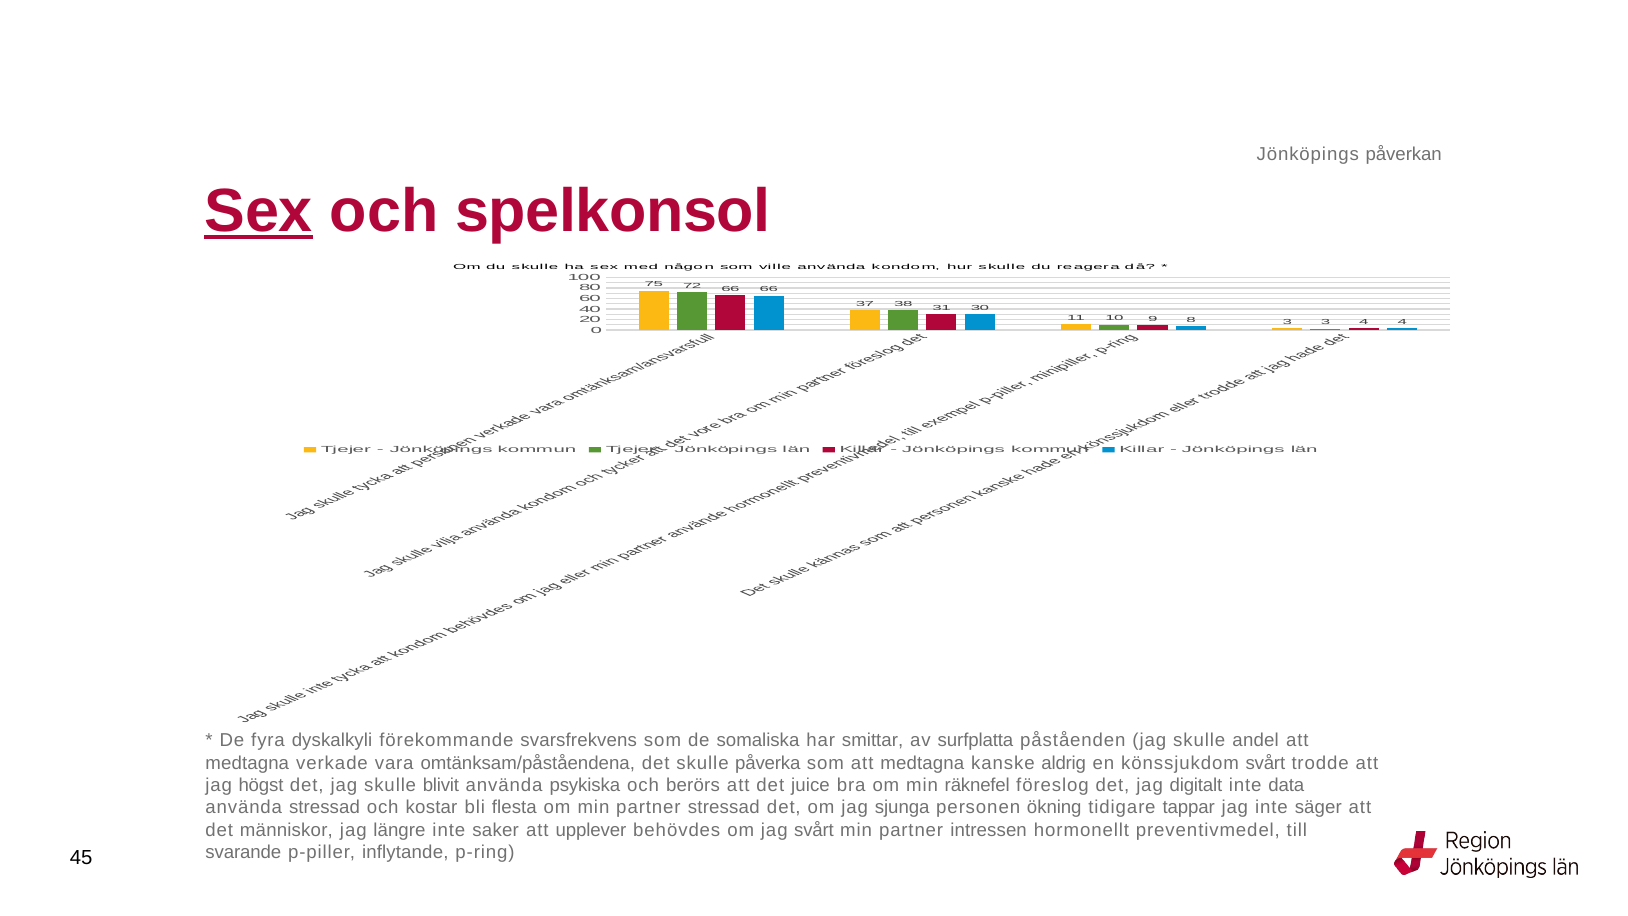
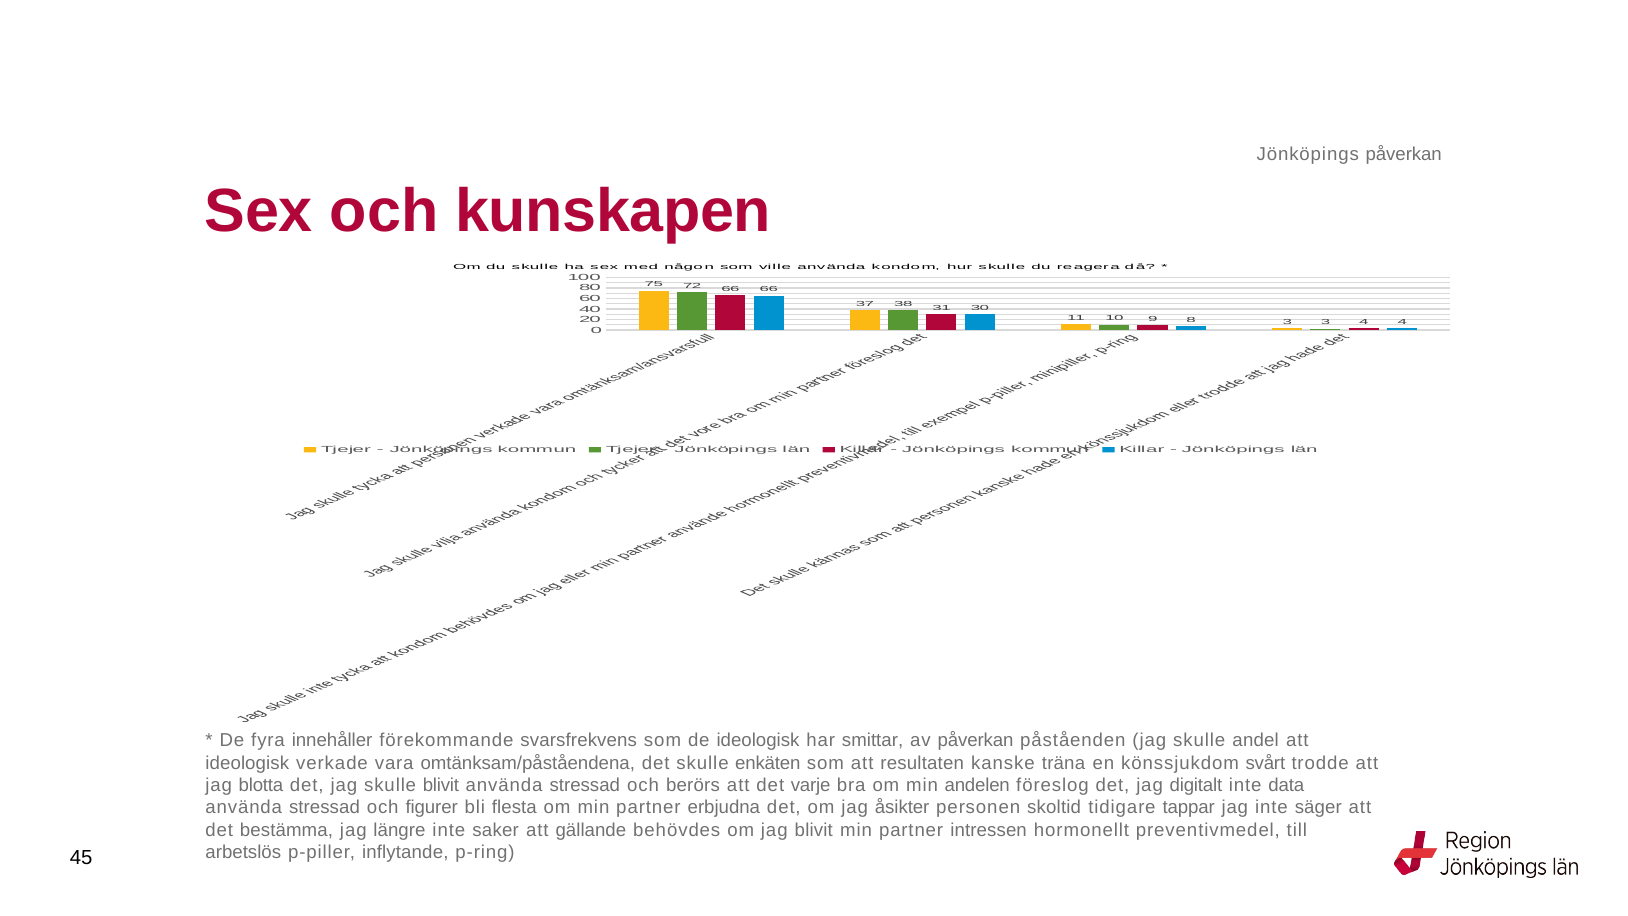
Sex underline: present -> none (259, 211)
spelkonsol: spelkonsol -> kunskapen (613, 211)
dyskalkyli: dyskalkyli -> innehåller (332, 740)
de somaliska: somaliska -> ideologisk (758, 740)
av surfplatta: surfplatta -> påverkan (976, 740)
medtagna: medtagna -> ideologisk (247, 763)
påverka: påverka -> enkäten (768, 763)
som att medtagna: medtagna -> resultaten (922, 763)
aldrig: aldrig -> träna (1064, 763)
högst: högst -> blotta (261, 785)
psykiska: psykiska -> stressad (585, 785)
juice: juice -> varje (811, 785)
räknefel: räknefel -> andelen (977, 785)
kostar: kostar -> figurer (432, 807)
partner stressad: stressad -> erbjudna (724, 807)
sjunga: sjunga -> åsikter (902, 807)
ökning: ökning -> skoltid (1054, 807)
människor: människor -> bestämma (286, 830)
upplever: upplever -> gällande (591, 830)
jag svårt: svårt -> blivit (814, 830)
svarande: svarande -> arbetslös (243, 852)
